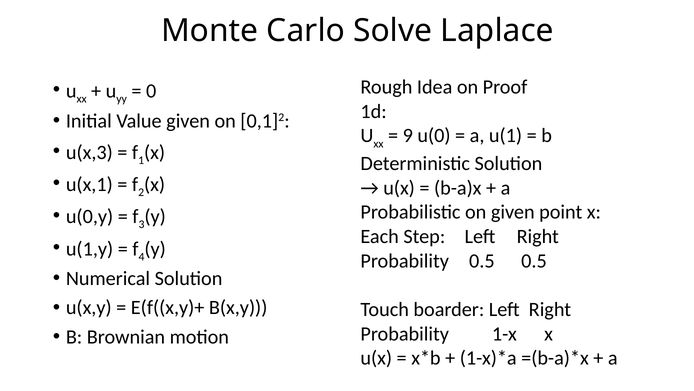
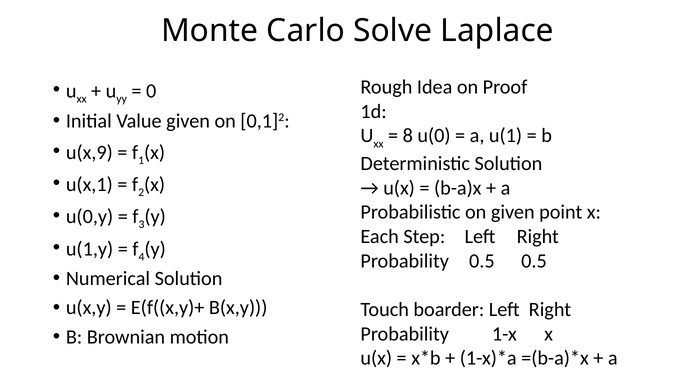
9: 9 -> 8 (408, 136)
u(x,3: u(x,3 -> u(x,9 (89, 152)
